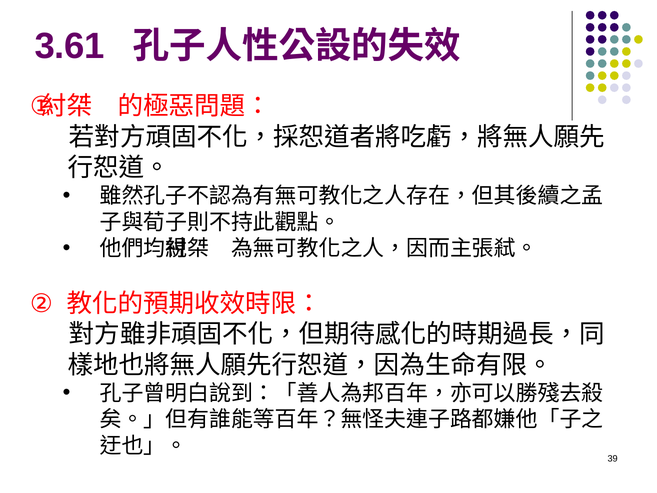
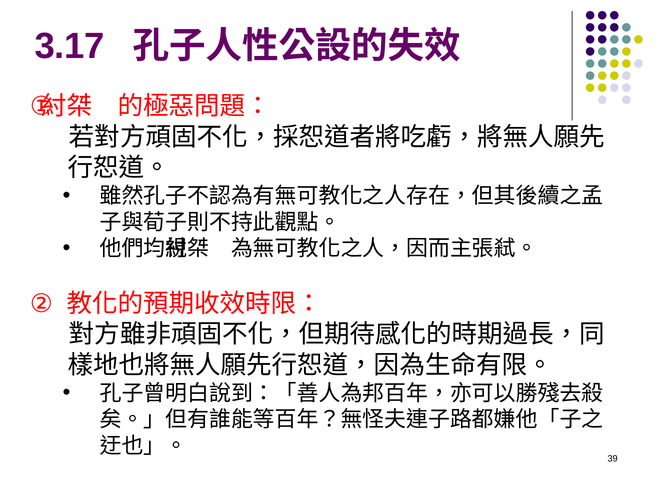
3.61: 3.61 -> 3.17 (70, 46)
